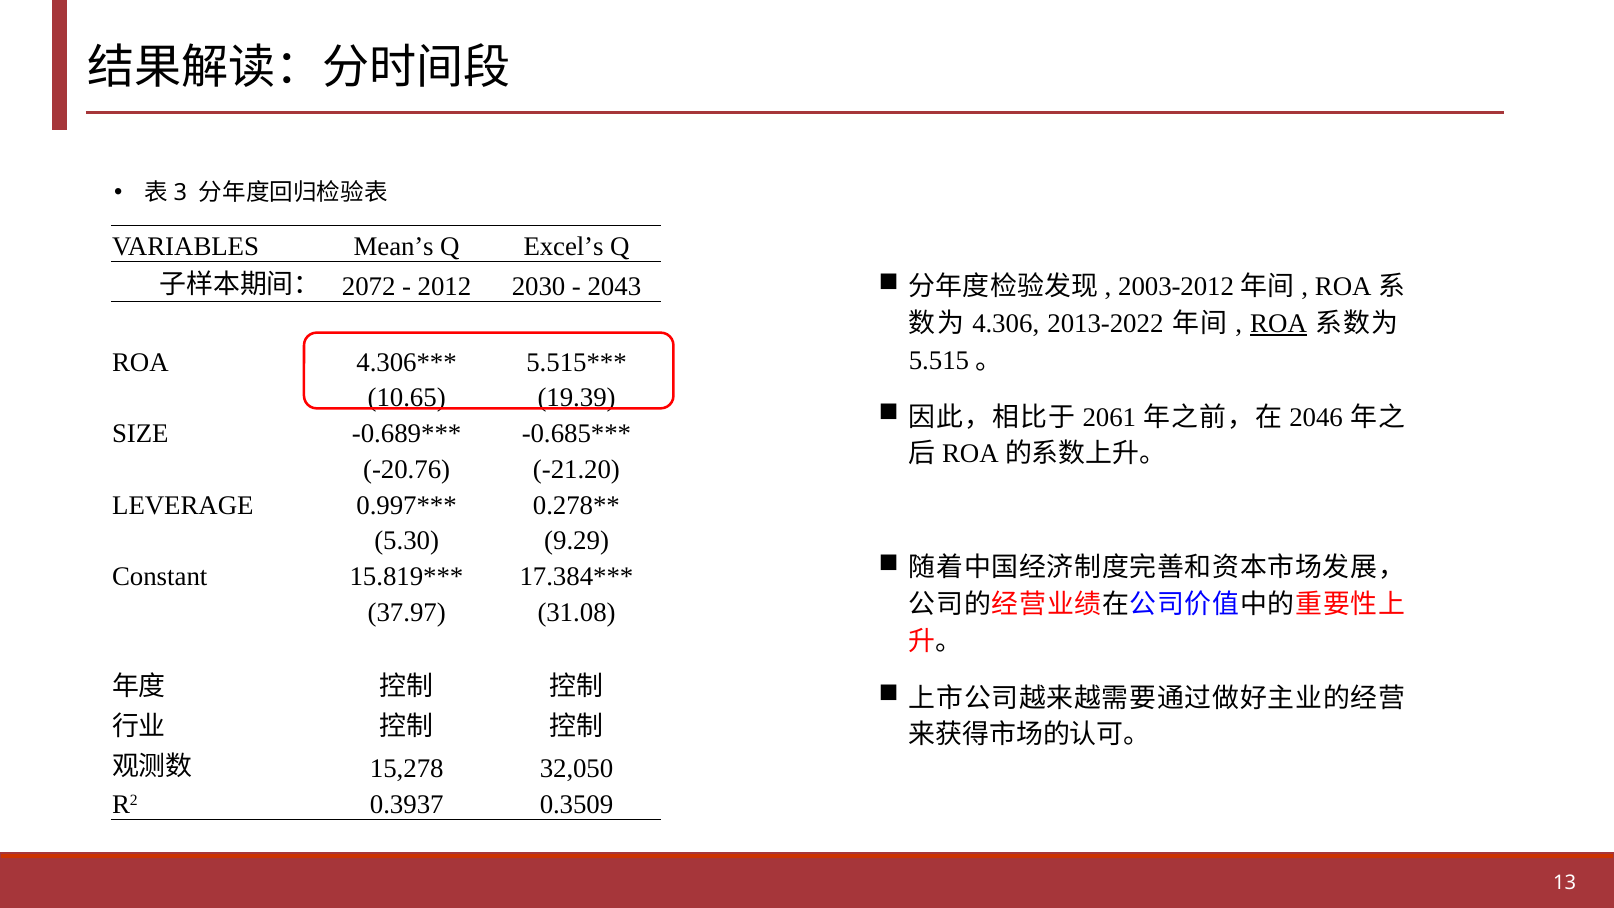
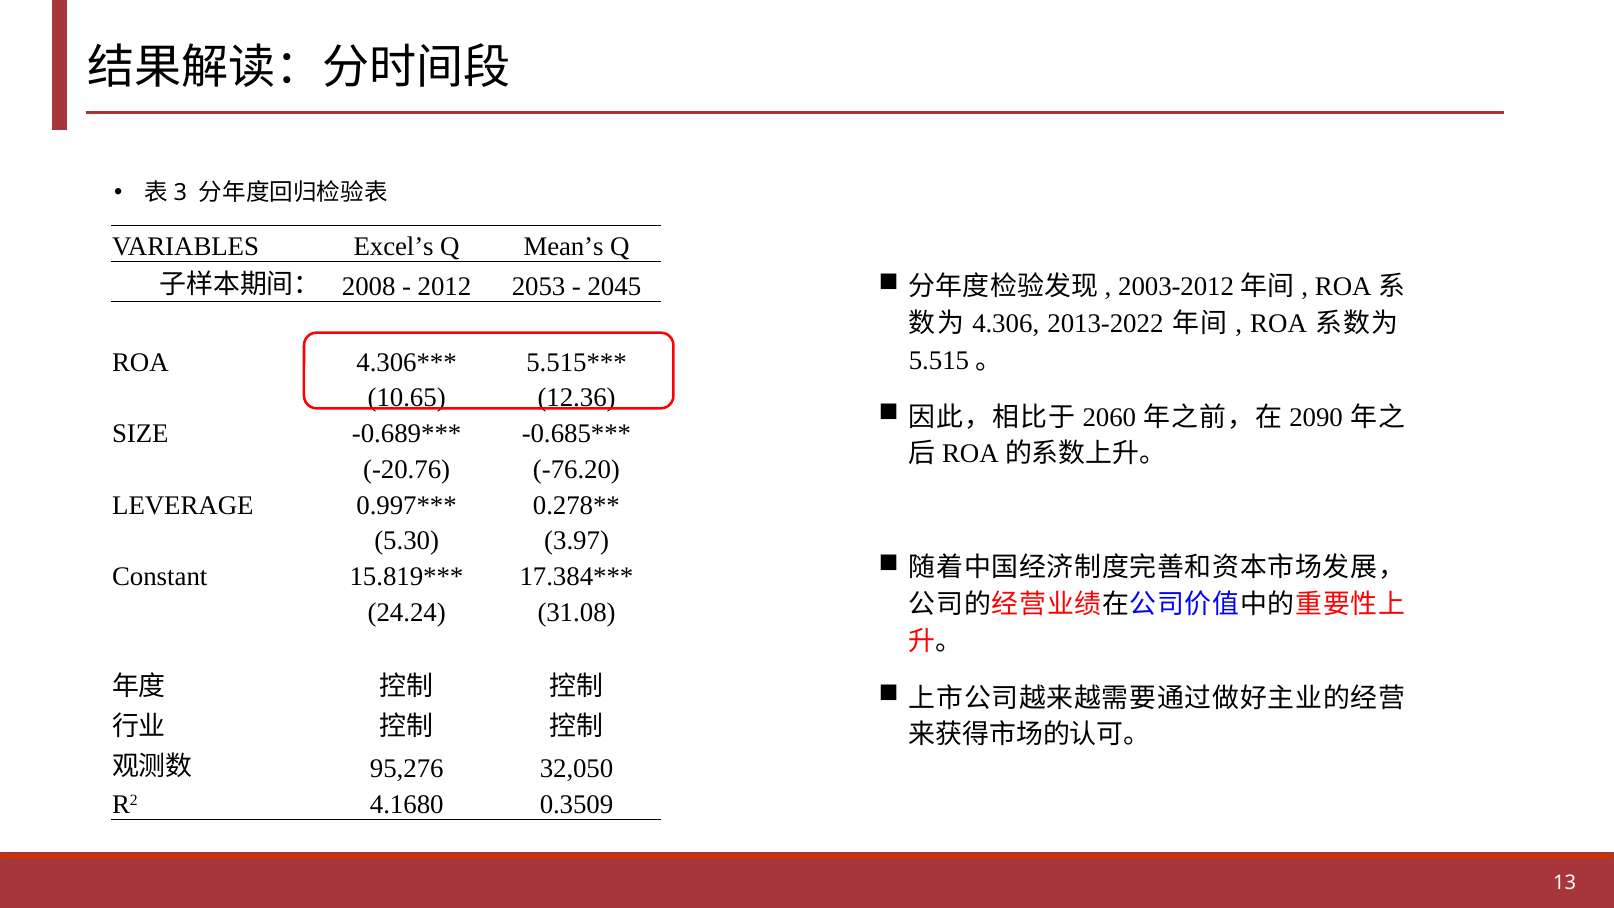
Mean’s: Mean’s -> Excel’s (394, 246)
Excel’s: Excel’s -> Mean’s (564, 246)
2072: 2072 -> 2008 (369, 287)
2030: 2030 -> 2053 (539, 287)
2043: 2043 -> 2045 (614, 287)
ROA underline: present -> none (1279, 324)
19.39: 19.39 -> 12.36 (577, 398)
2061: 2061 -> 2060 (1109, 417)
2046: 2046 -> 2090 (1316, 417)
-21.20: -21.20 -> -76.20 (576, 470)
9.29: 9.29 -> 3.97 (577, 541)
37.97: 37.97 -> 24.24 (407, 612)
15,278: 15,278 -> 95,276 (407, 768)
0.3937: 0.3937 -> 4.1680 (407, 804)
